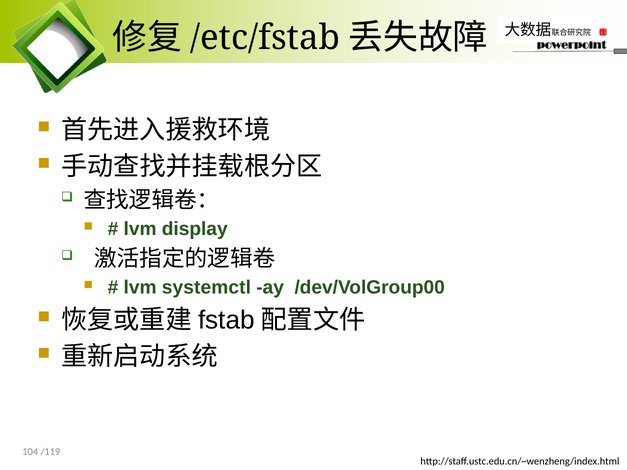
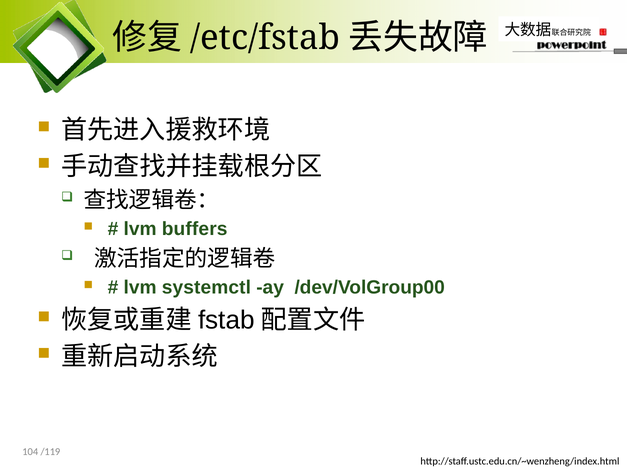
display: display -> buffers (195, 229)
